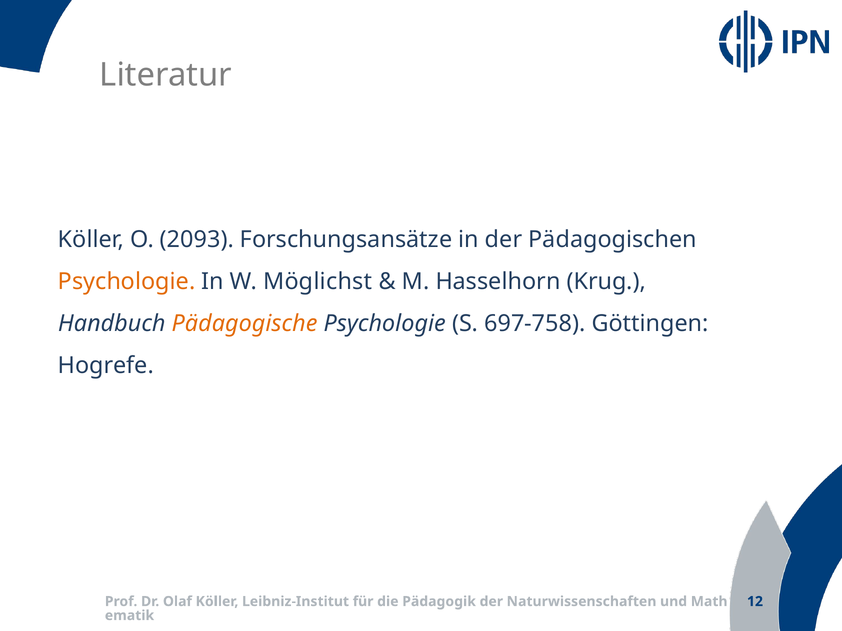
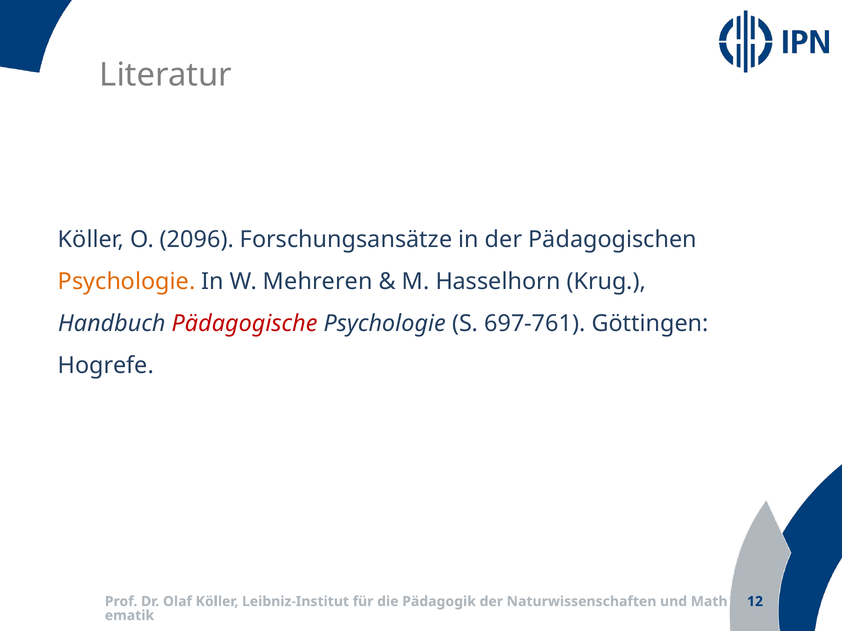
2093: 2093 -> 2096 (197, 240)
Möglichst: Möglichst -> Mehreren (318, 282)
Pädagogische colour: orange -> red (245, 324)
697-758: 697-758 -> 697-761 (535, 324)
